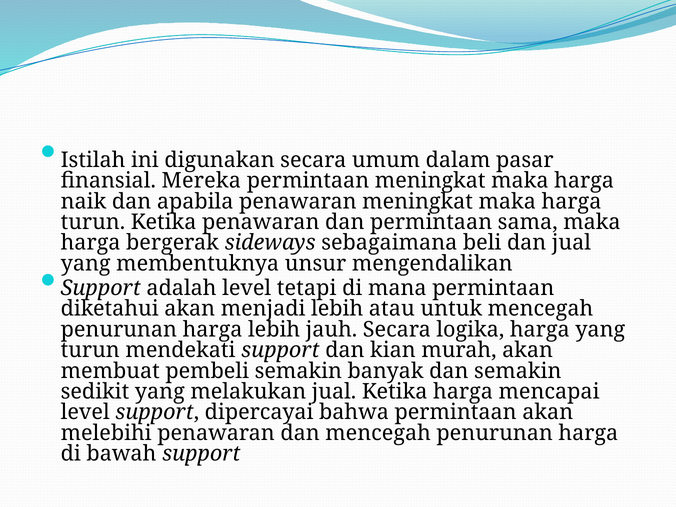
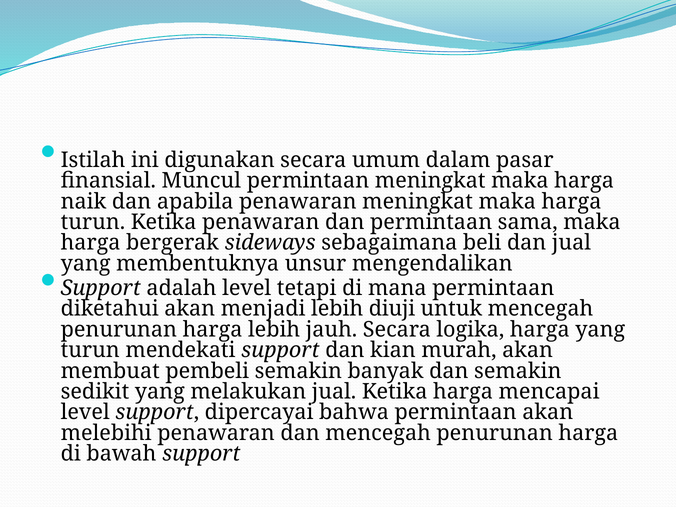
Mereka: Mereka -> Muncul (201, 181)
atau: atau -> diuji (392, 309)
